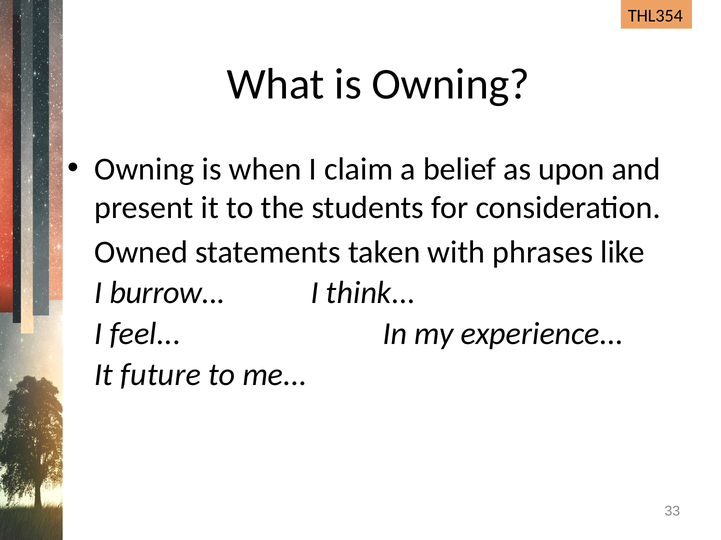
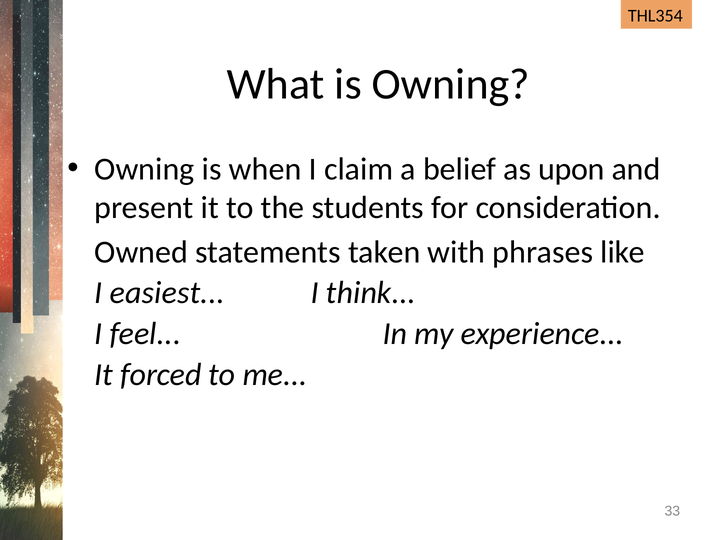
burrow: burrow -> easiest (167, 293)
future: future -> forced (161, 375)
